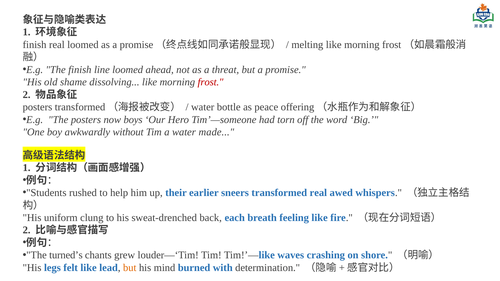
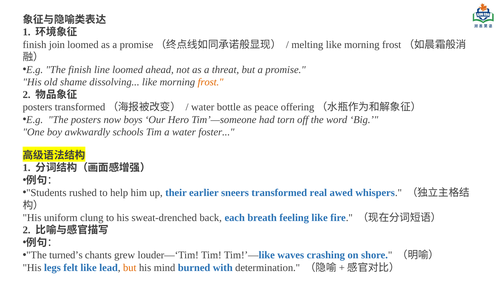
finish real: real -> join (57, 45)
frost colour: red -> orange (211, 82)
without: without -> schools (128, 132)
made: made -> foster (216, 132)
